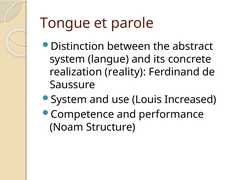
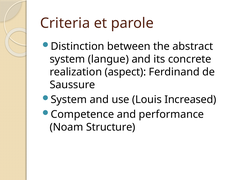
Tongue: Tongue -> Criteria (65, 23)
reality: reality -> aspect (125, 72)
